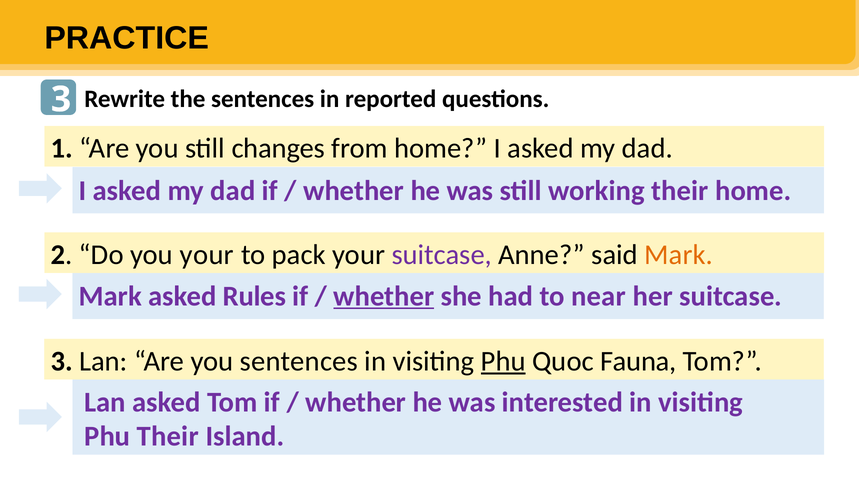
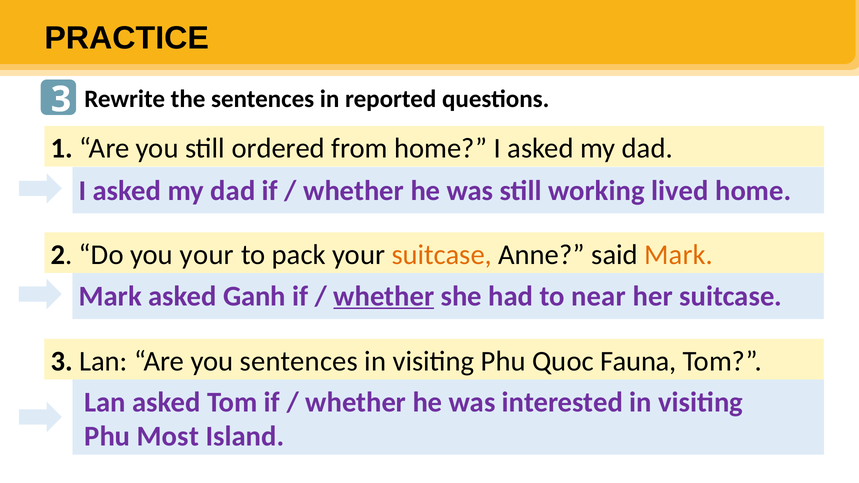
changes: changes -> ordered (278, 148)
working their: their -> lived (680, 191)
suitcase colour: purple -> orange (442, 255)
Rules: Rules -> Ganh (254, 296)
Phu underline: present -> none (503, 361)
Phu Their: Their -> Most (168, 437)
